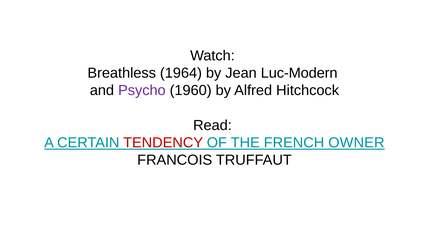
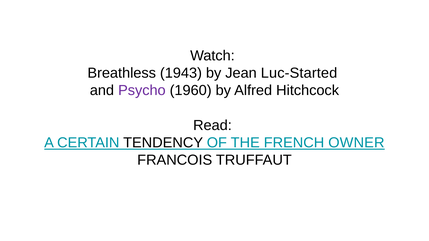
1964: 1964 -> 1943 (181, 73)
Luc-Modern: Luc-Modern -> Luc-Started (299, 73)
TENDENCY colour: red -> black (163, 143)
